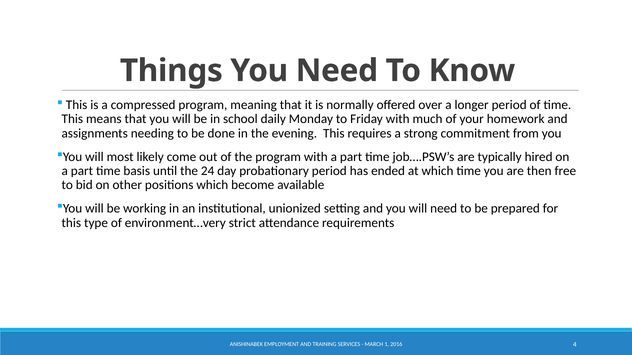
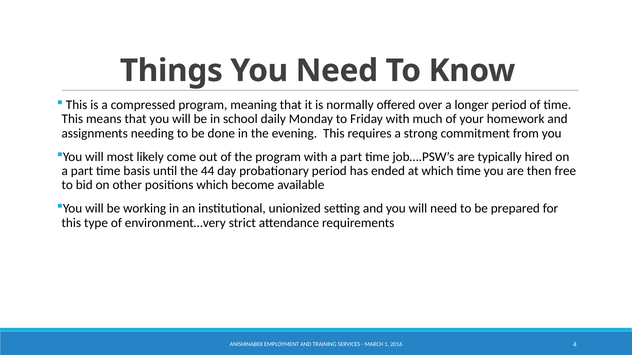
24: 24 -> 44 (208, 171)
